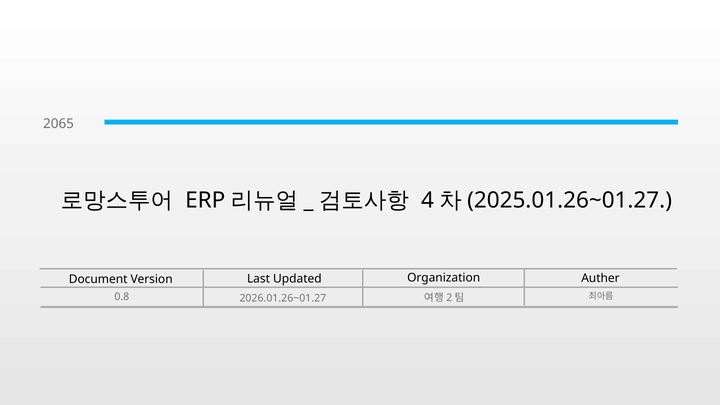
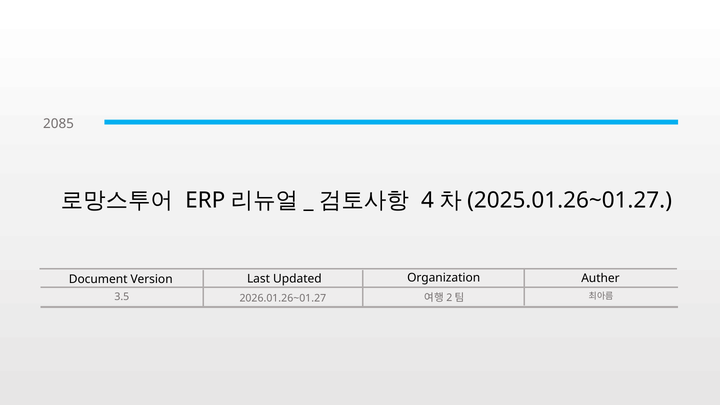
2065: 2065 -> 2085 (59, 124)
0.8: 0.8 -> 3.5 (122, 297)
